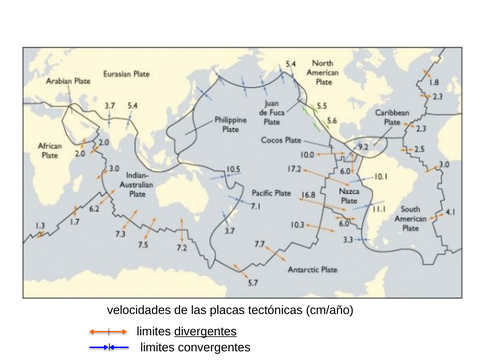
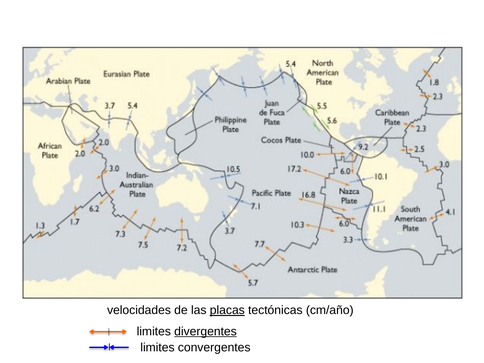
placas underline: none -> present (227, 310)
